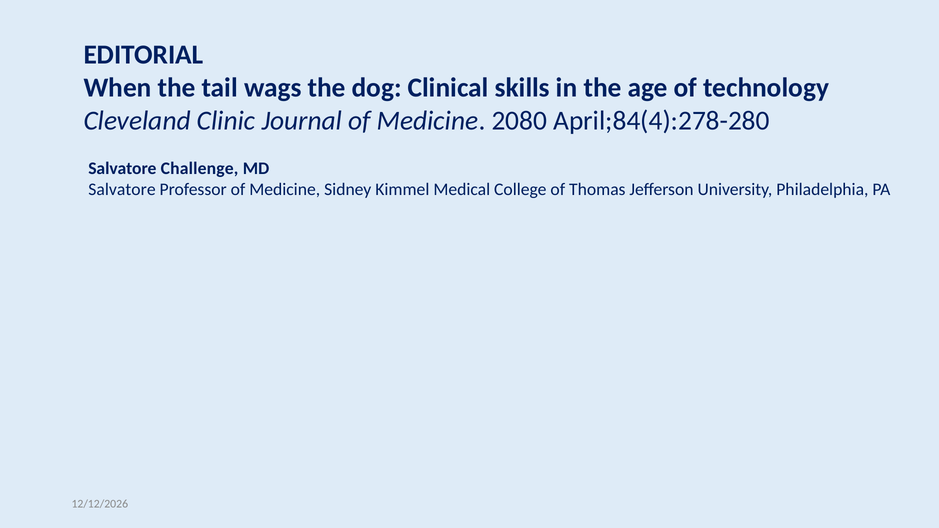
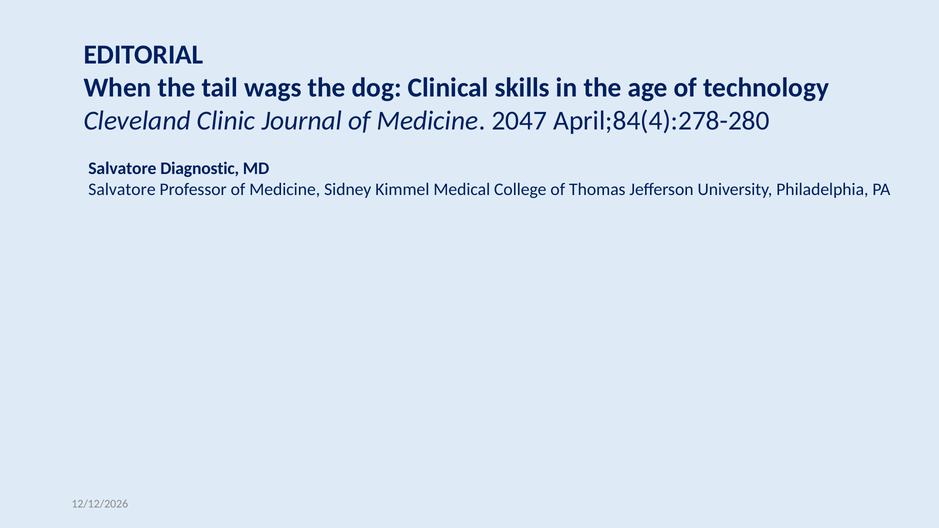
2080: 2080 -> 2047 (519, 121)
Challenge: Challenge -> Diagnostic (200, 168)
